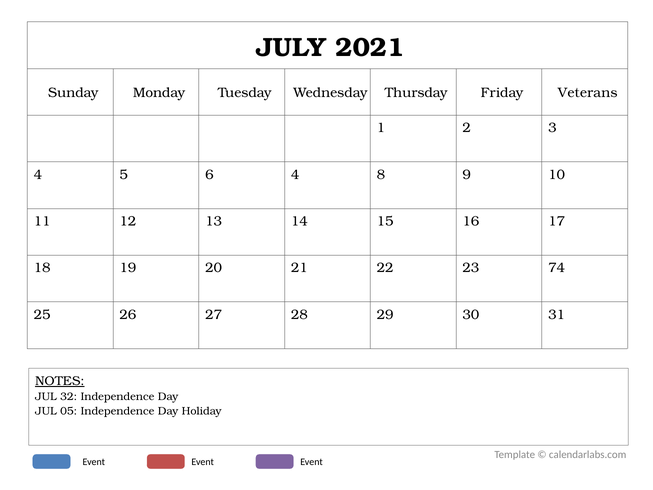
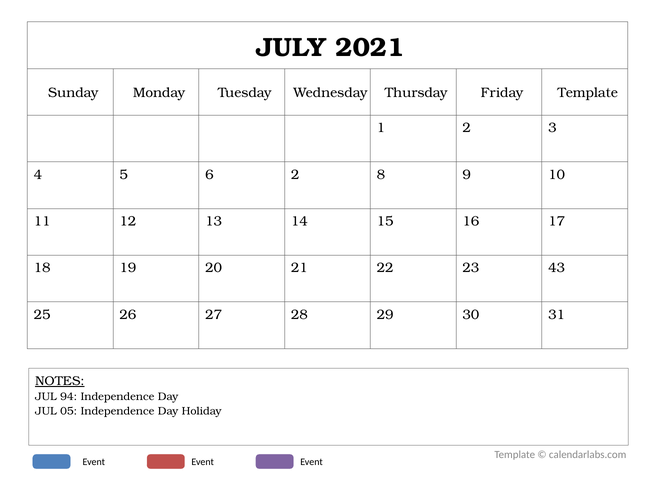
Friday Veterans: Veterans -> Template (588, 93)
6 4: 4 -> 2 (295, 174)
74: 74 -> 43 (557, 268)
32: 32 -> 94 (69, 396)
